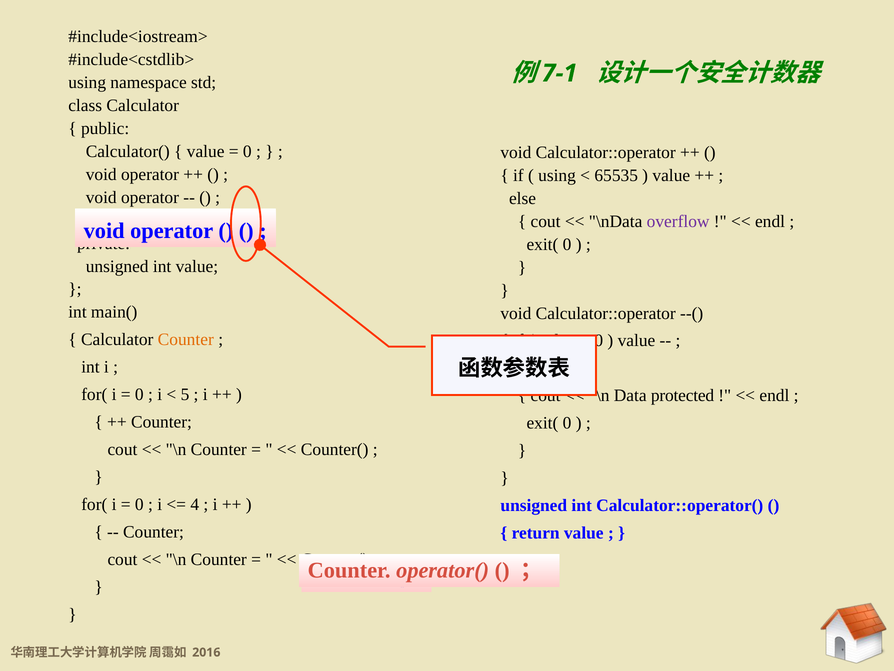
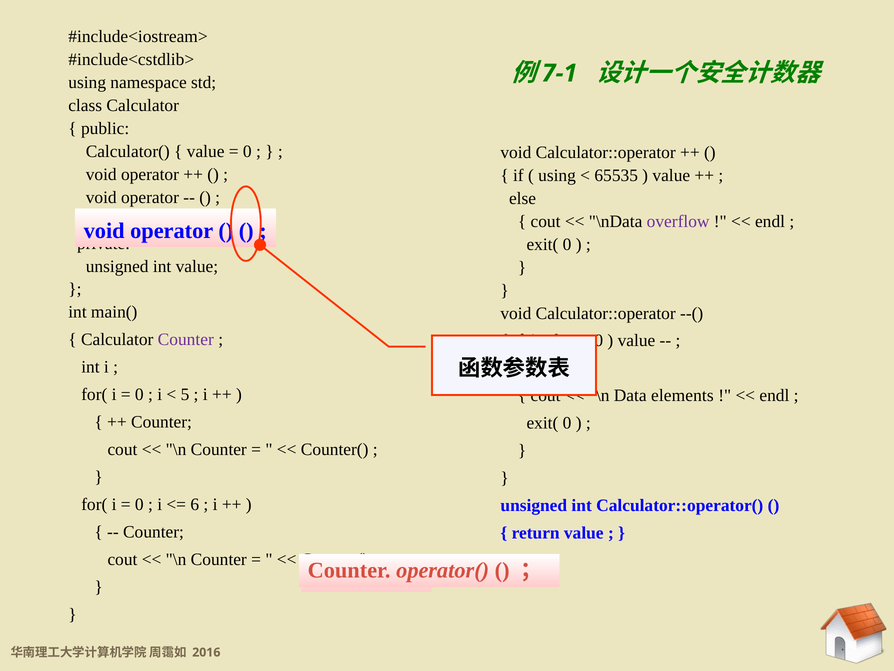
Counter colour: orange -> purple (186, 339)
protected: protected -> elements (682, 395)
4: 4 -> 6 (195, 504)
